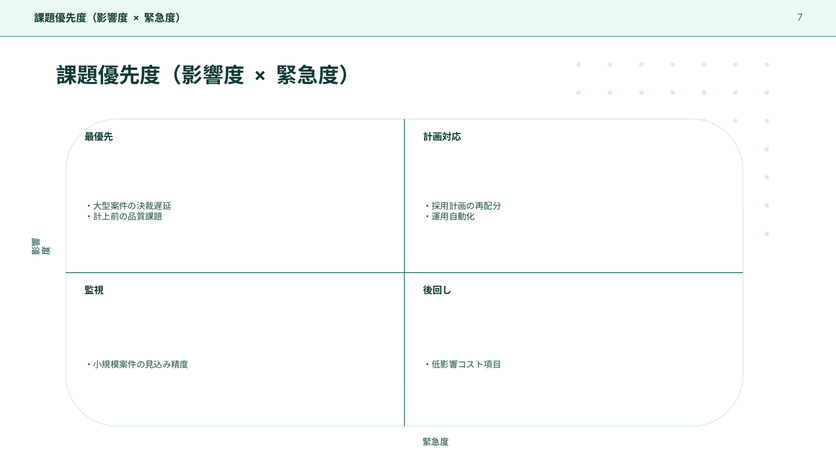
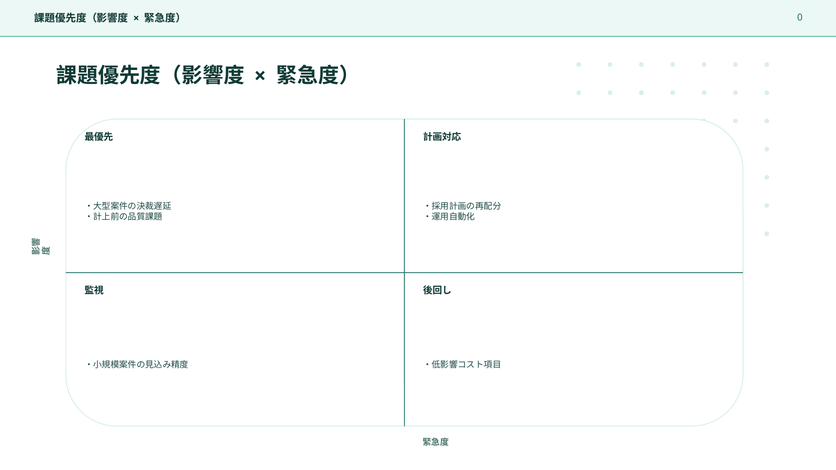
7: 7 -> 0 (800, 18)
